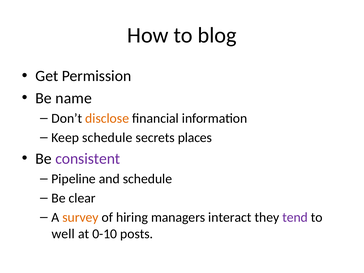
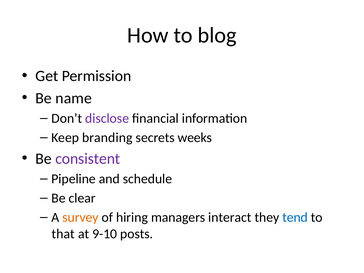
disclose colour: orange -> purple (107, 118)
Keep schedule: schedule -> branding (107, 138)
places: places -> weeks (195, 138)
tend colour: purple -> blue (295, 217)
well: well -> that (63, 234)
0-10: 0-10 -> 9-10 (105, 234)
